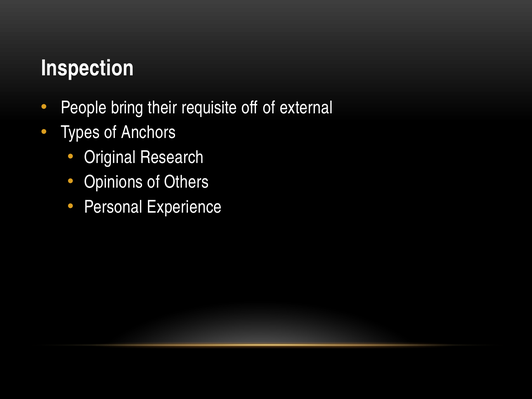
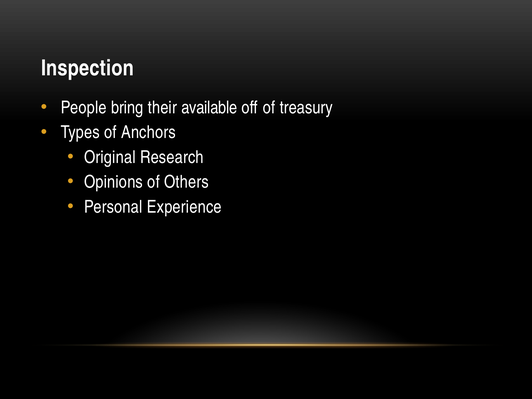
requisite: requisite -> available (209, 108)
external: external -> treasury (306, 108)
